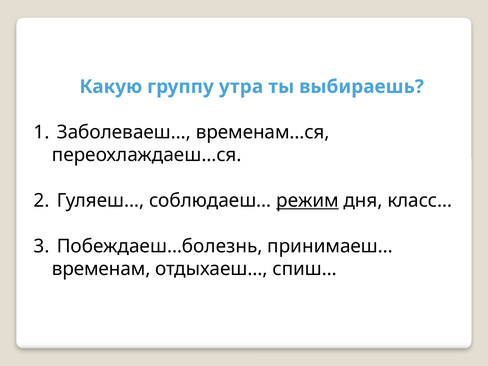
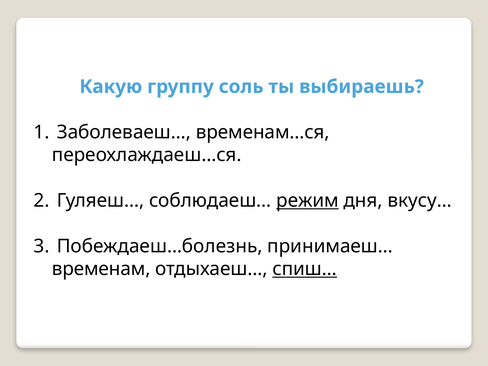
утра: утра -> соль (241, 87)
класс…: класс… -> вкусу… (420, 201)
спиш… underline: none -> present (305, 269)
